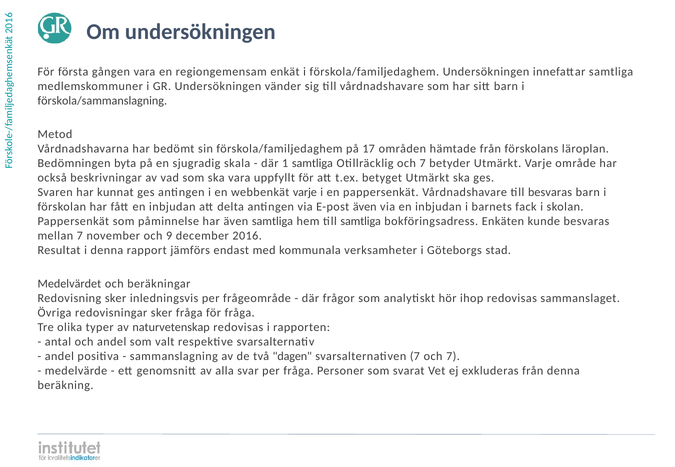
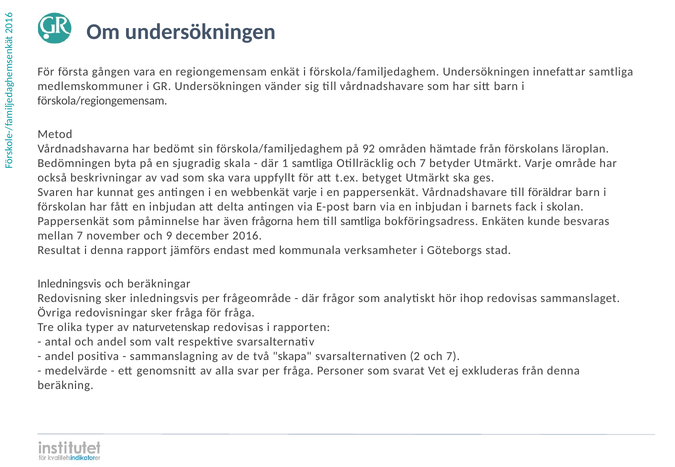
förskola/sammanslagning: förskola/sammanslagning -> förskola/regiongemensam (102, 101)
17: 17 -> 92 (369, 149)
till besvaras: besvaras -> föräldrar (550, 192)
E-post även: även -> barn (365, 207)
även samtliga: samtliga -> frågorna (272, 222)
Medelvärdet: Medelvärdet -> Inledningsvis (69, 284)
dagen: dagen -> skapa (292, 357)
svarsalternativen 7: 7 -> 2 (415, 357)
